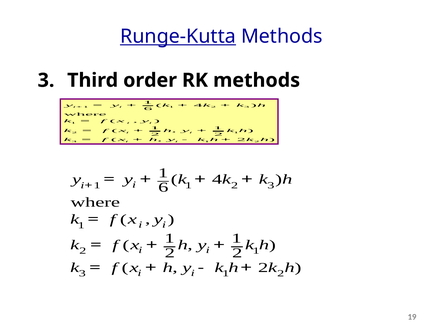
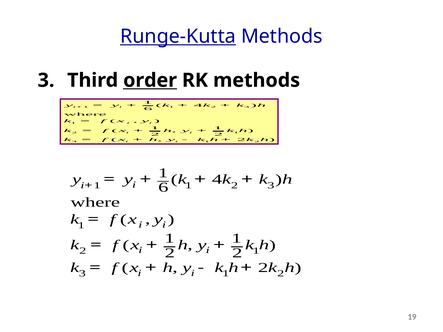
order underline: none -> present (150, 80)
